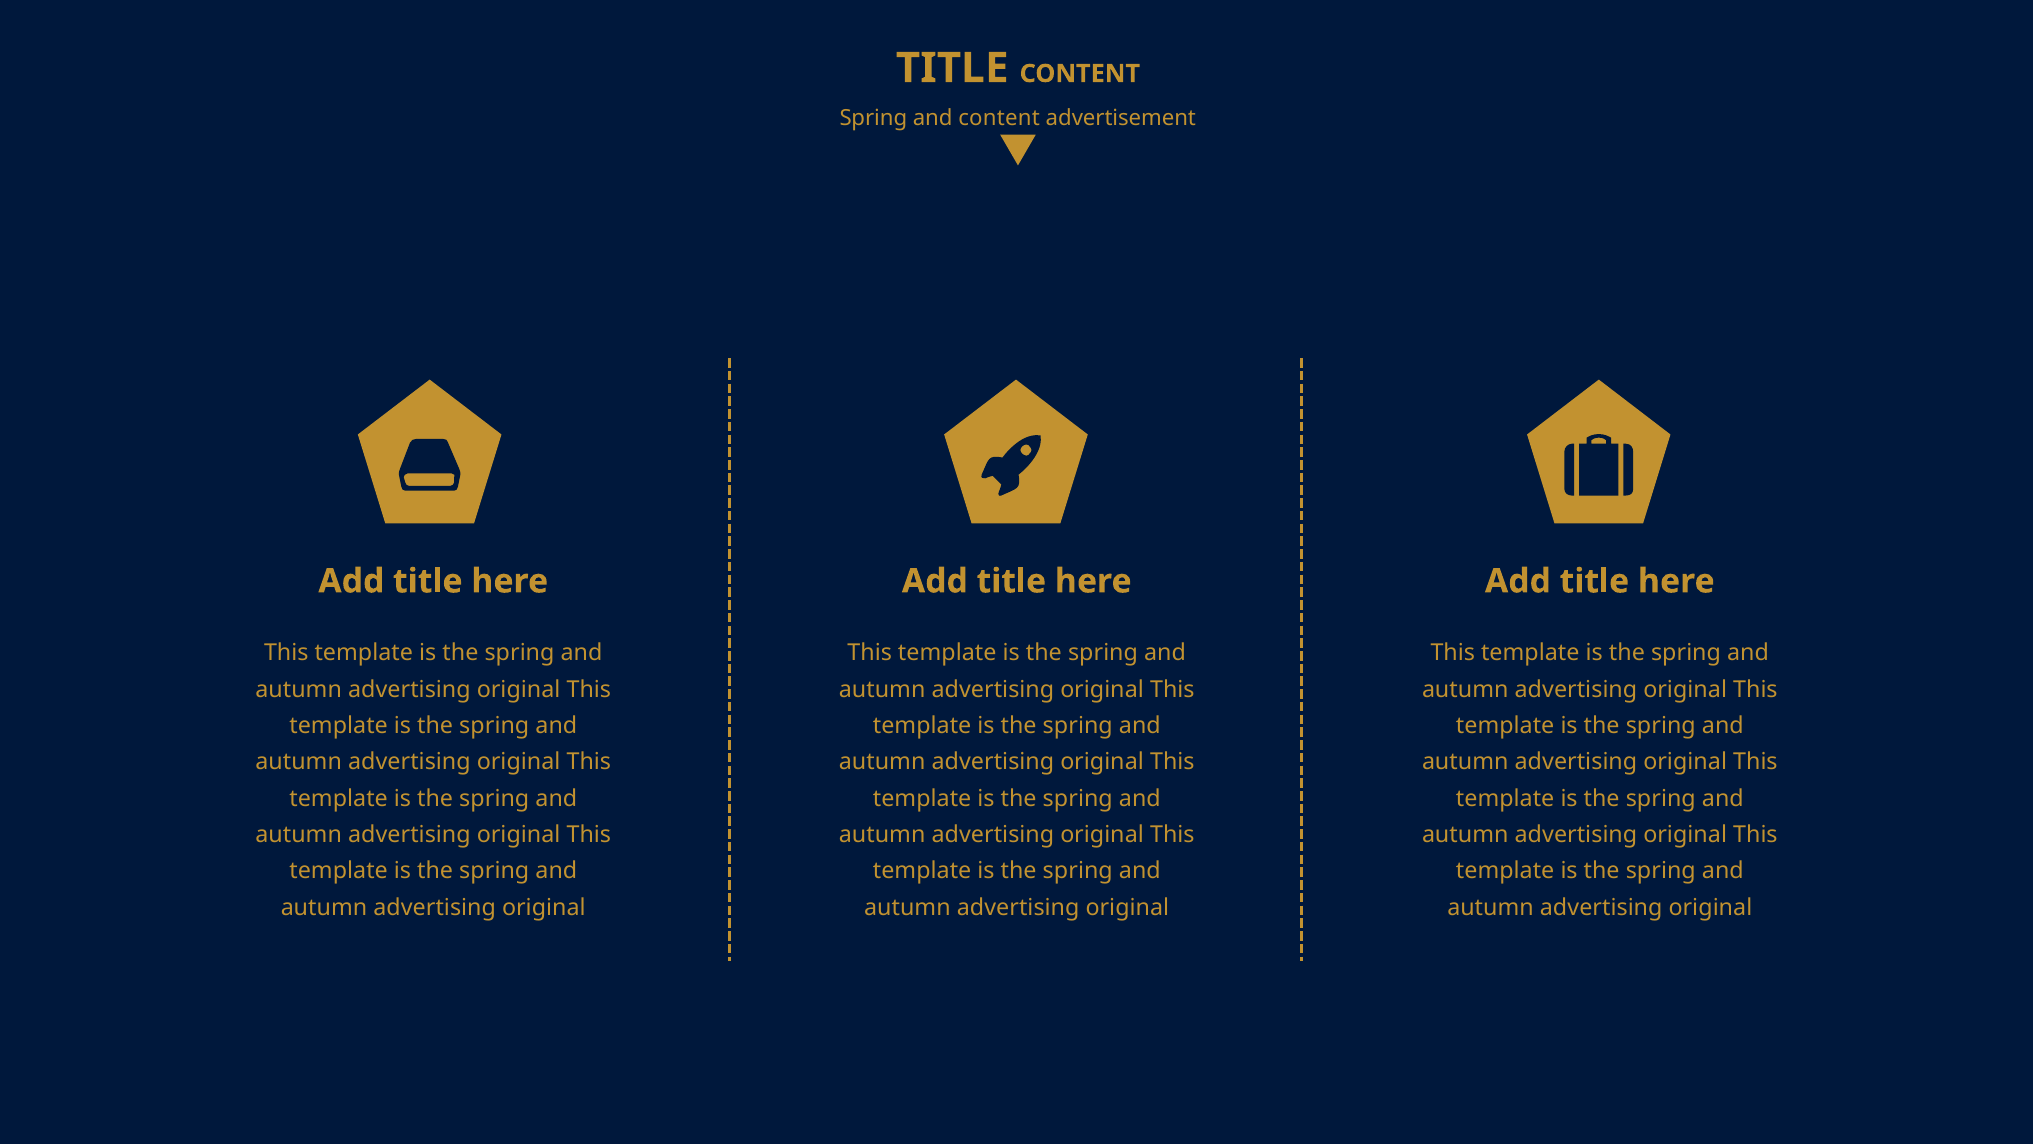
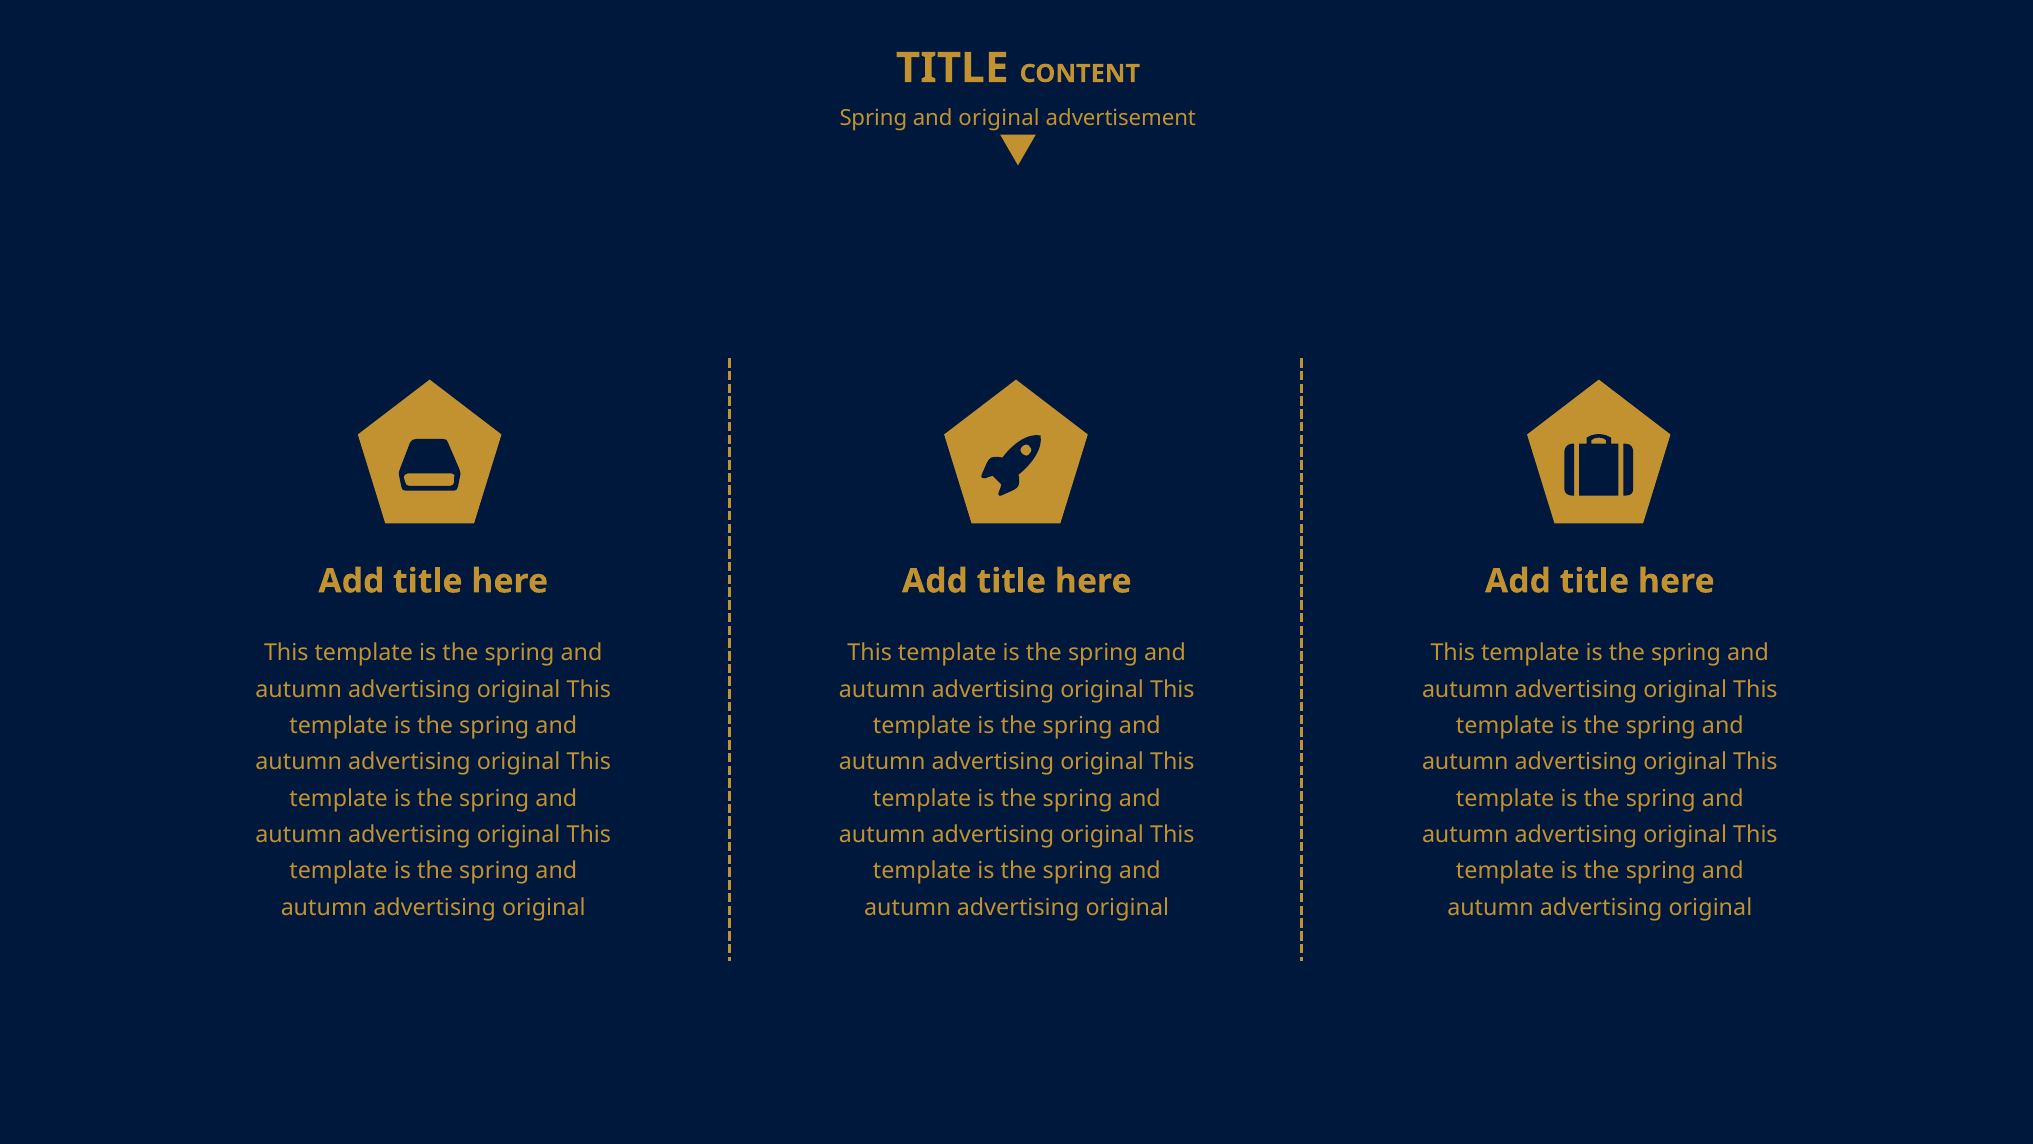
and content: content -> original (999, 118)
